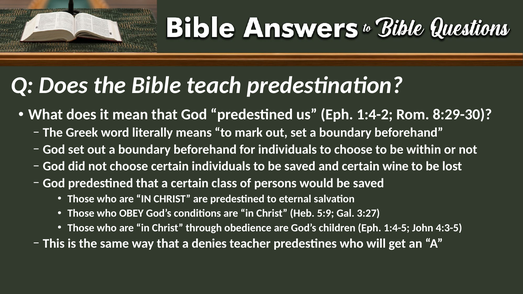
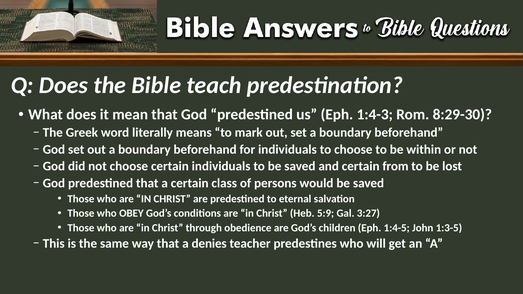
1:4-2: 1:4-2 -> 1:4-3 (375, 115)
wine: wine -> from (395, 166)
4:3-5: 4:3-5 -> 1:3-5 (449, 228)
